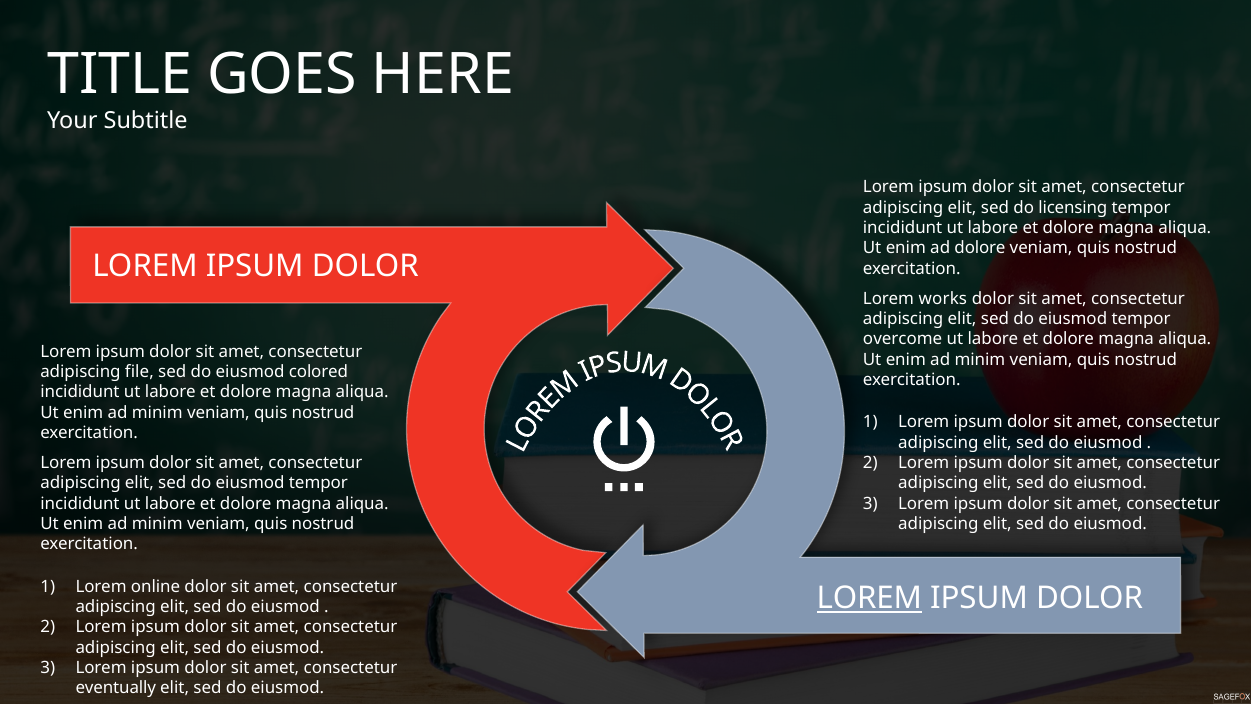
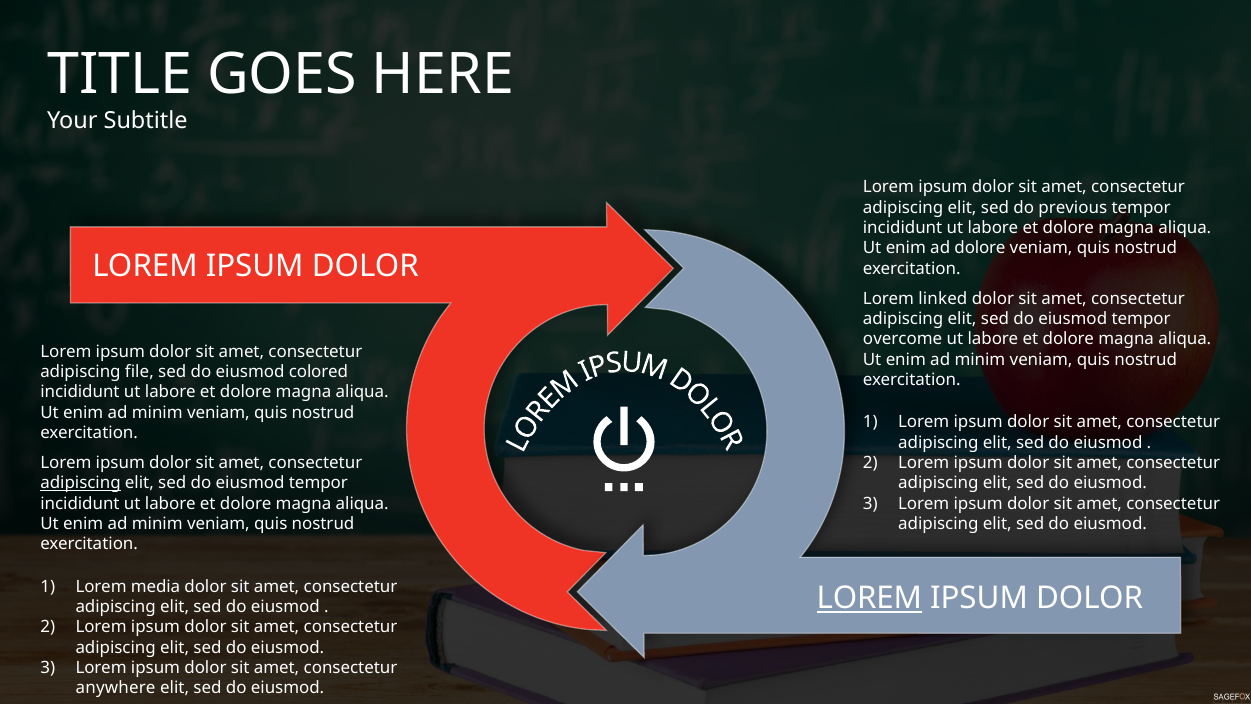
licensing: licensing -> previous (1073, 208)
works: works -> linked (943, 298)
adipiscing underline: none -> present (81, 483)
online: online -> media (156, 586)
eventually: eventually -> anywhere (116, 688)
